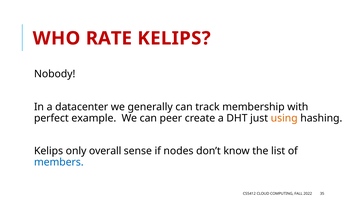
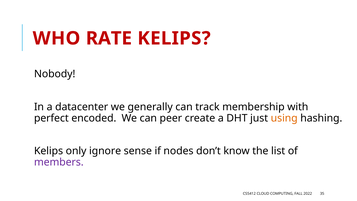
example: example -> encoded (94, 118)
overall: overall -> ignore (105, 151)
members colour: blue -> purple (59, 162)
